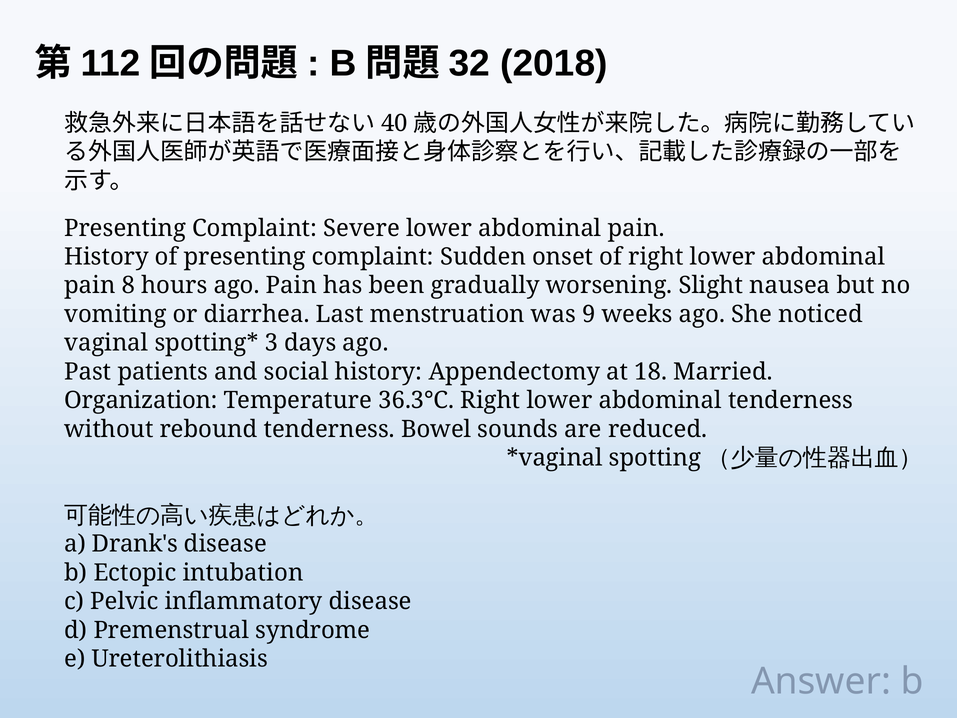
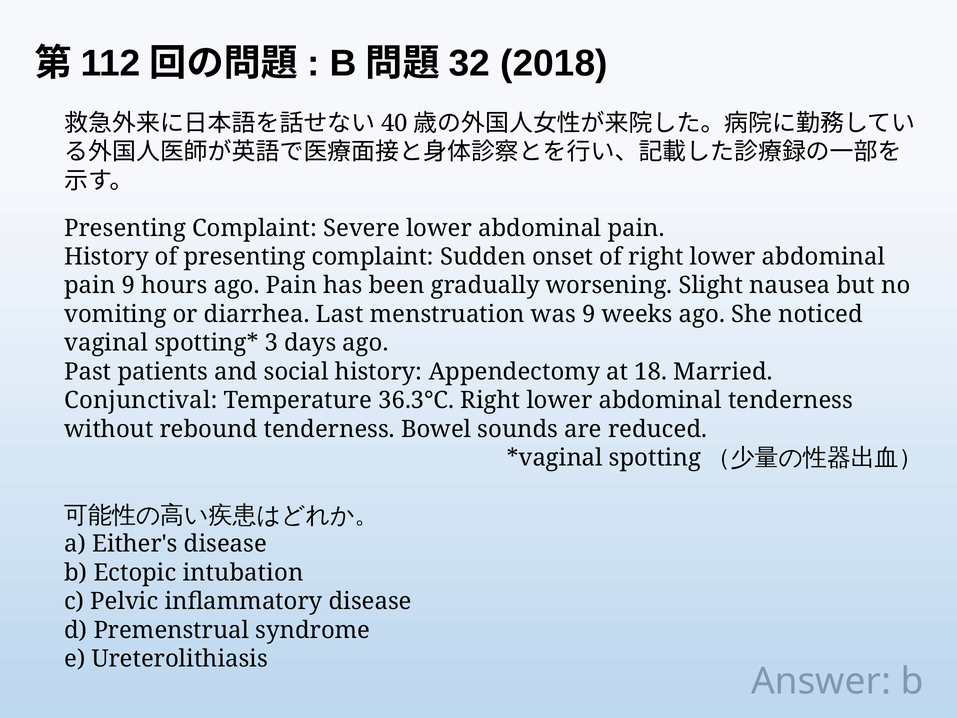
pain 8: 8 -> 9 (128, 285)
Organization: Organization -> Conjunctival (141, 400)
Drank's: Drank's -> Either's (135, 544)
